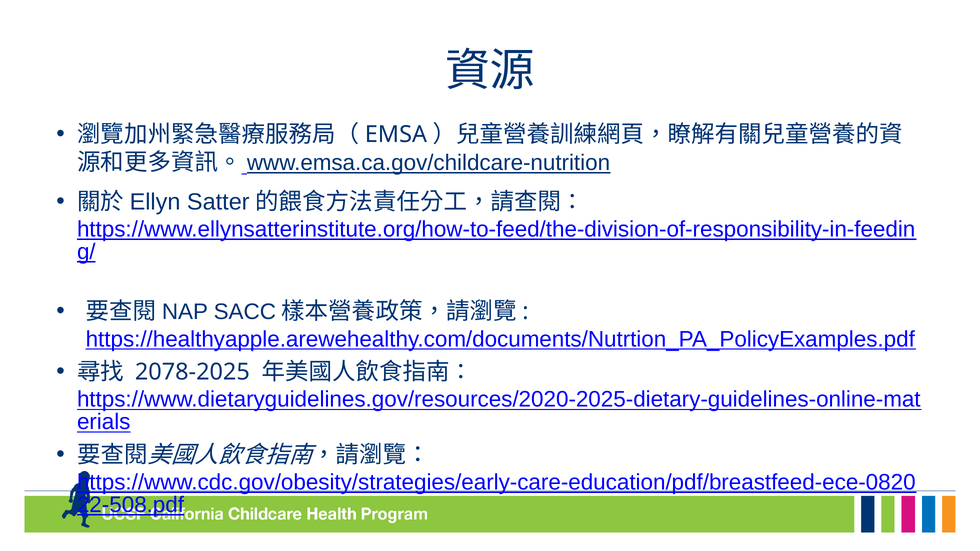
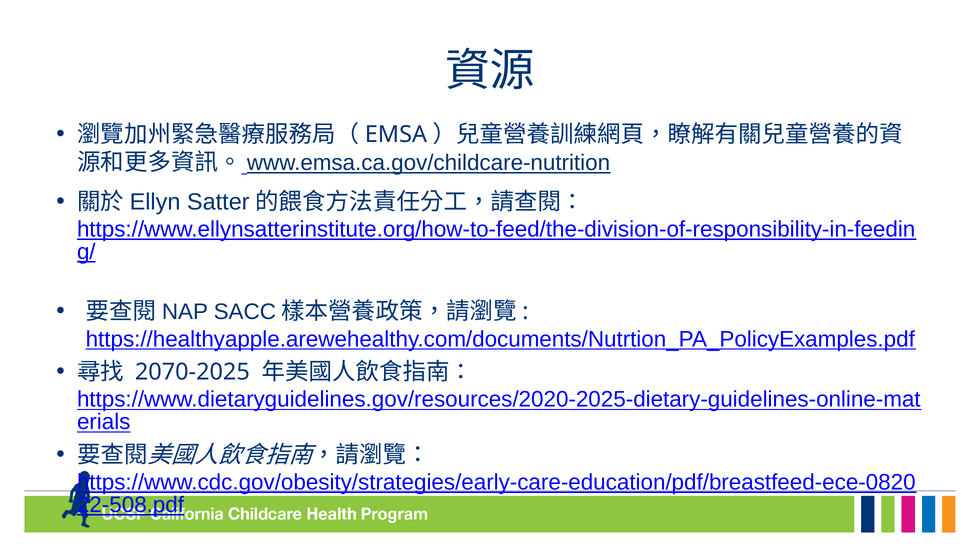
2078-2025: 2078-2025 -> 2070-2025 (192, 372)
